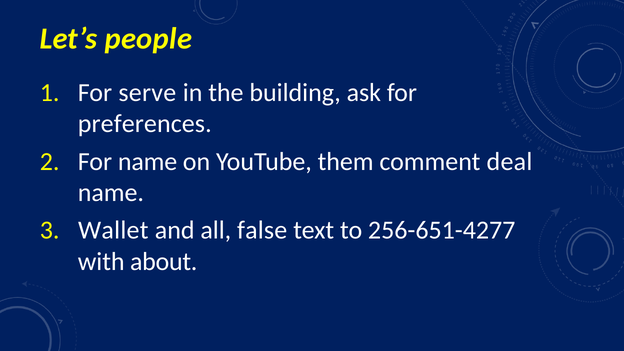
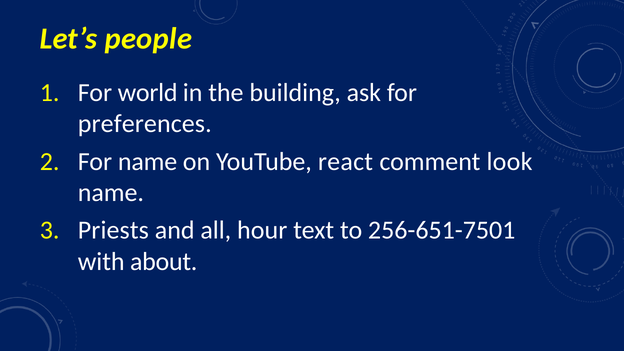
serve: serve -> world (148, 93)
them: them -> react (345, 162)
deal: deal -> look (510, 162)
Wallet: Wallet -> Priests (113, 230)
false: false -> hour (262, 230)
256-651-4277: 256-651-4277 -> 256-651-7501 (442, 230)
